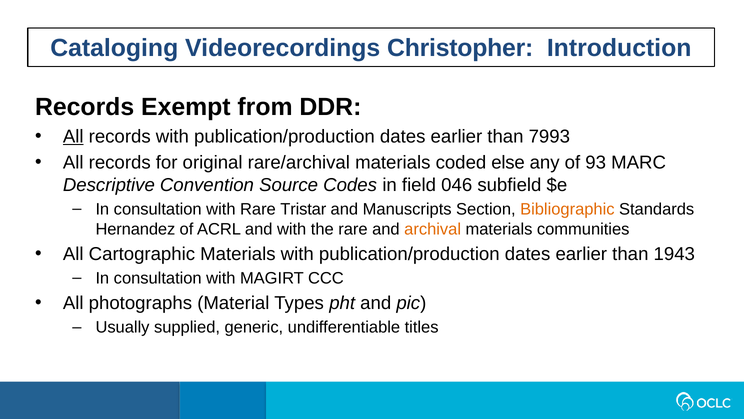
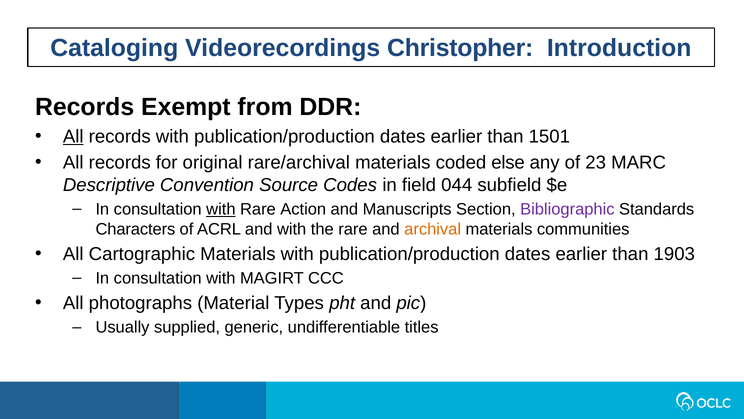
7993: 7993 -> 1501 (549, 136)
93: 93 -> 23 (596, 162)
046: 046 -> 044 (457, 185)
with underline: none -> present (221, 209)
Tristar: Tristar -> Action (303, 209)
Bibliographic colour: orange -> purple (567, 209)
Hernandez: Hernandez -> Characters (135, 229)
1943: 1943 -> 1903 (674, 254)
